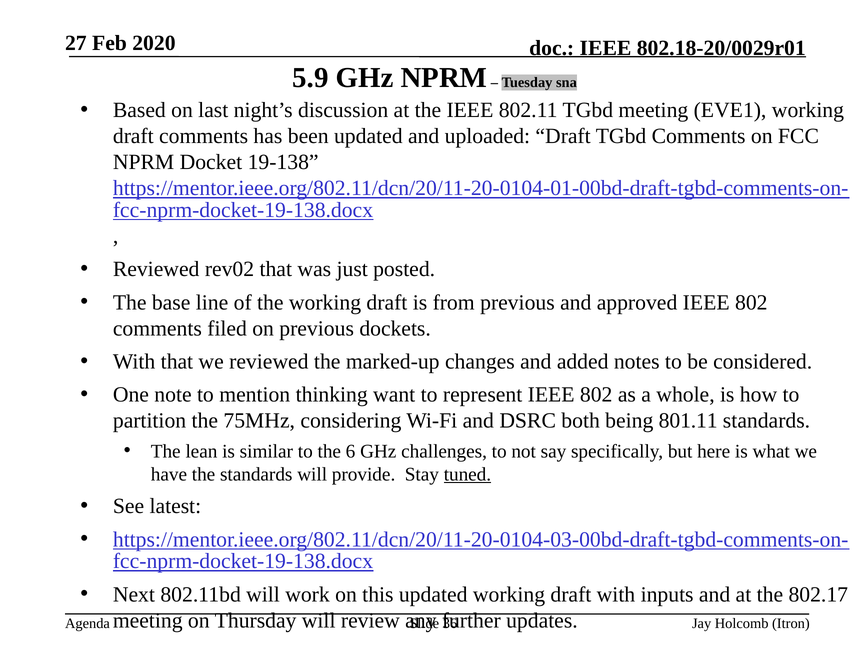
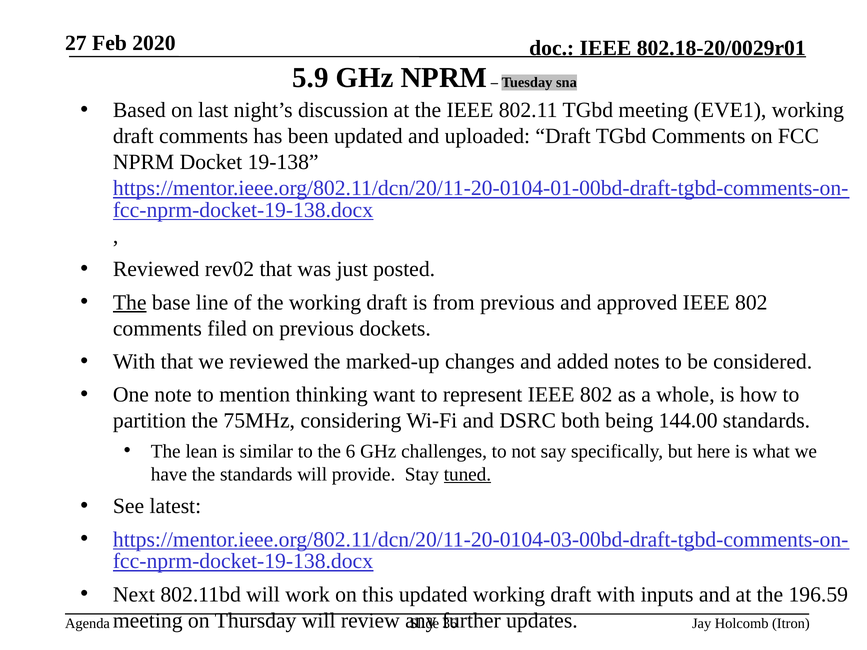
The underline: none -> present (130, 302)
801.11: 801.11 -> 144.00 (688, 421)
802.17: 802.17 -> 196.59 (818, 595)
